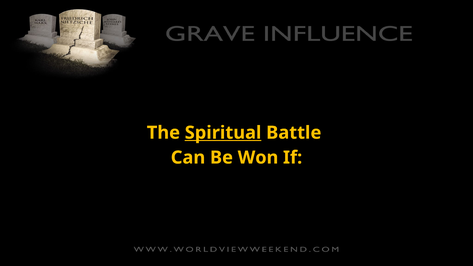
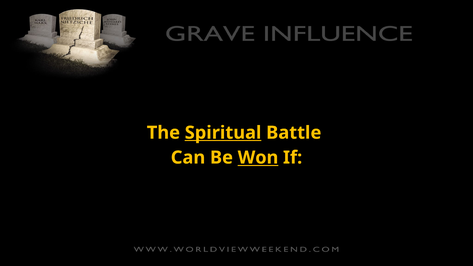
Won underline: none -> present (258, 158)
